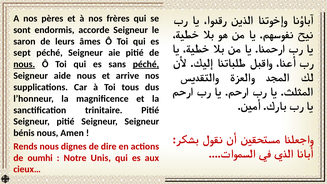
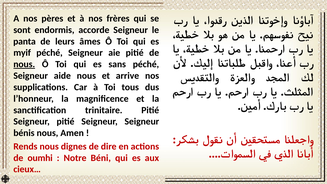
saron: saron -> panta (24, 41)
sept: sept -> myif (22, 53)
péché underline: present -> none (146, 64)
Unis: Unis -> Béni (101, 158)
